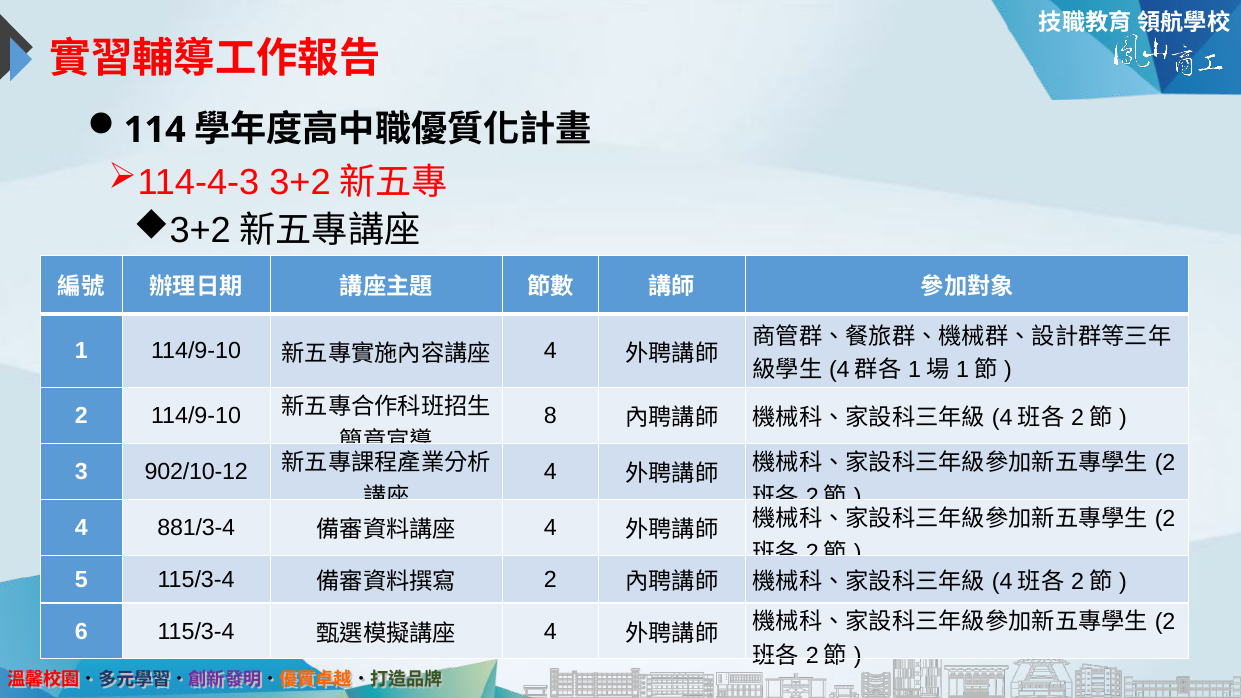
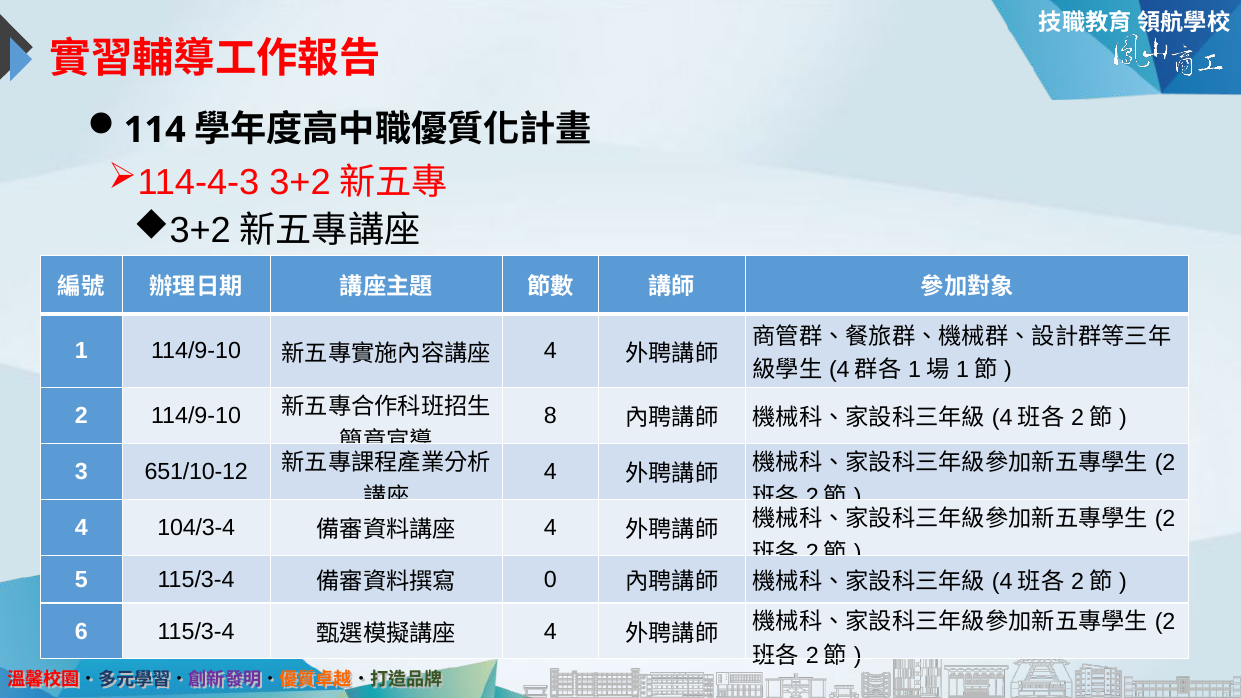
902/10-12: 902/10-12 -> 651/10-12 (196, 472)
881/3-4: 881/3-4 -> 104/3-4 (196, 528)
2: 2 -> 0 (550, 580)
